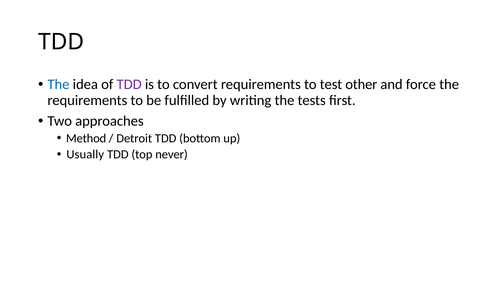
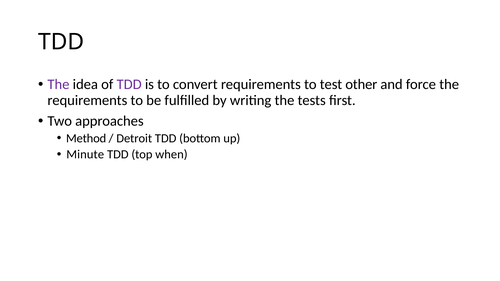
The colour: blue -> purple (58, 85)
Usually: Usually -> Minute (85, 155)
never: never -> when (171, 155)
